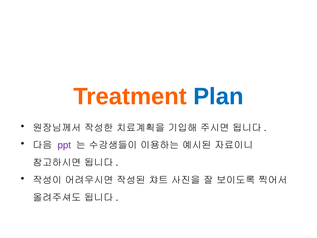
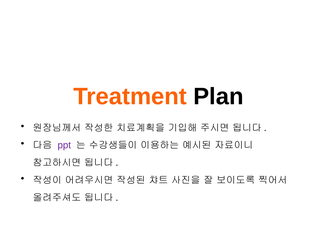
Plan colour: blue -> black (218, 96)
